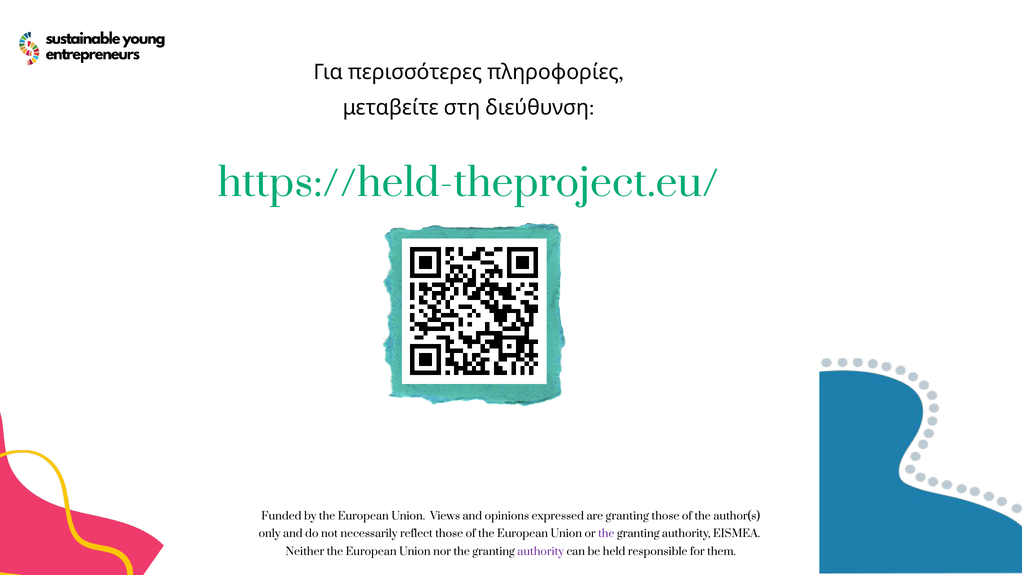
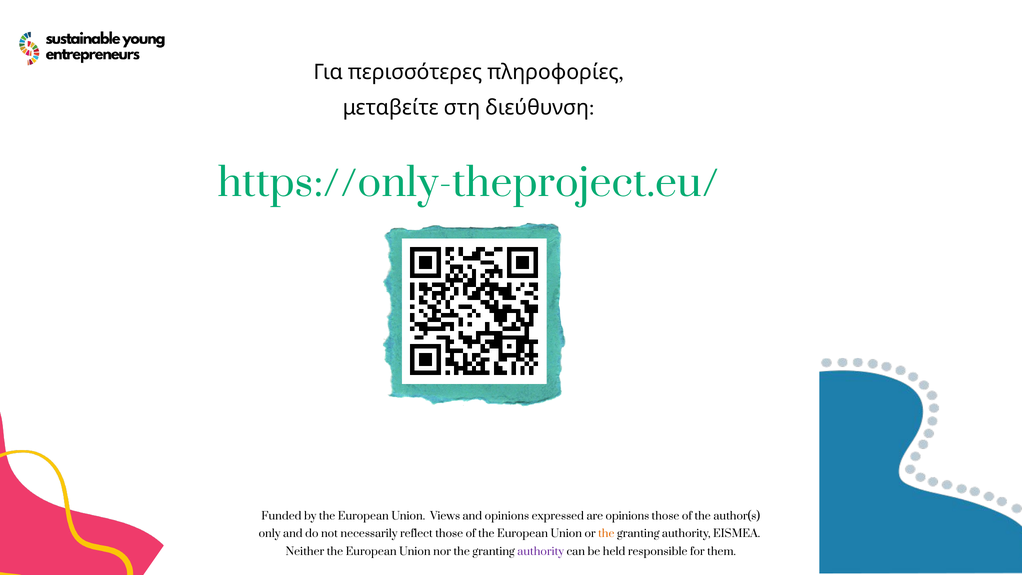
https://held-theproject.eu/: https://held-theproject.eu/ -> https://only-theproject.eu/ (469, 183)
are granting: granting -> opinions (627, 516)
the colour: purple -> orange (606, 534)
